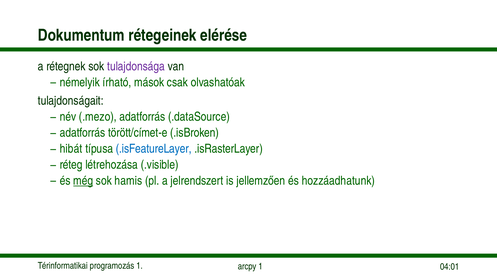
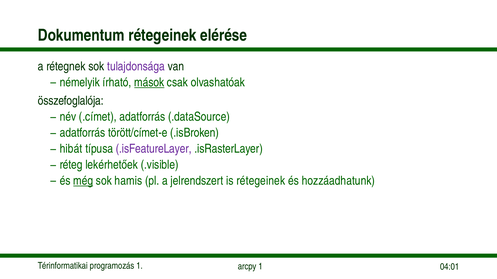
mások underline: none -> present (149, 82)
tulajdonságait: tulajdonságait -> összefoglalója (71, 101)
.mezo: .mezo -> .címet (98, 117)
.isFeatureLayer colour: blue -> purple (154, 149)
létrehozása: létrehozása -> lekérhetőek (112, 165)
is jellemzően: jellemzően -> rétegeinek (261, 181)
